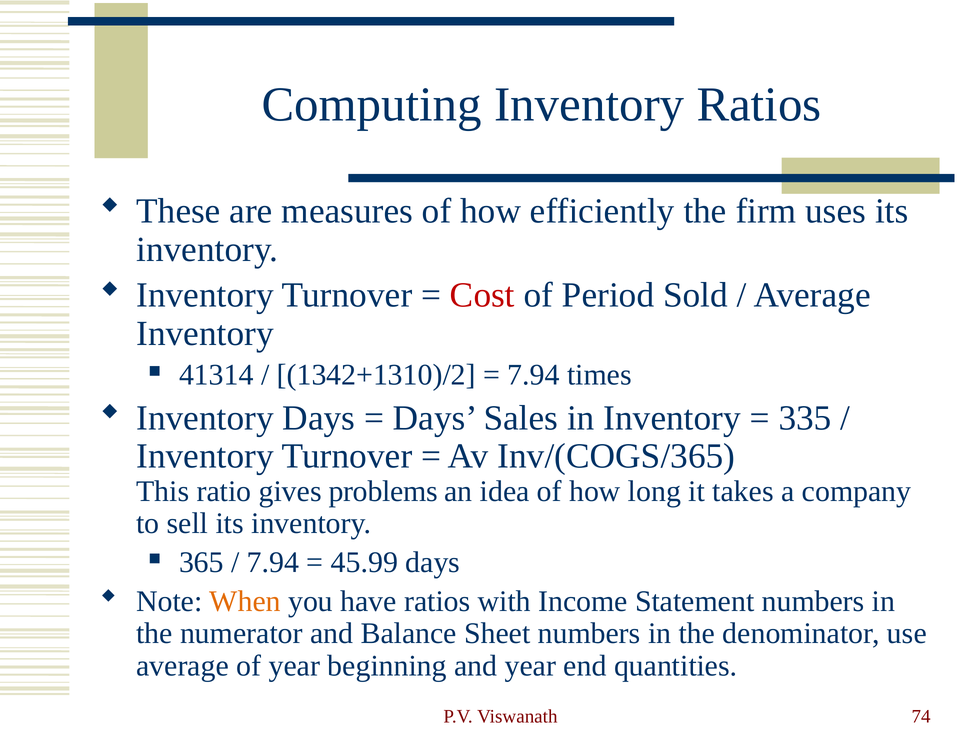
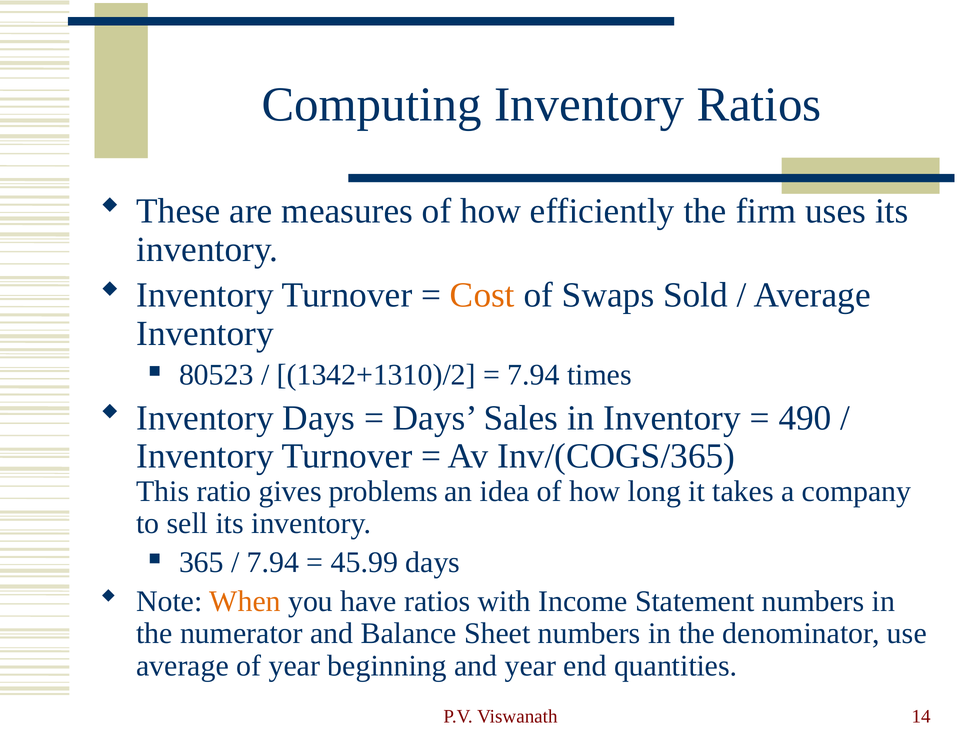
Cost colour: red -> orange (482, 295)
Period: Period -> Swaps (608, 295)
41314: 41314 -> 80523 (216, 375)
335: 335 -> 490 (805, 418)
74: 74 -> 14 (921, 717)
